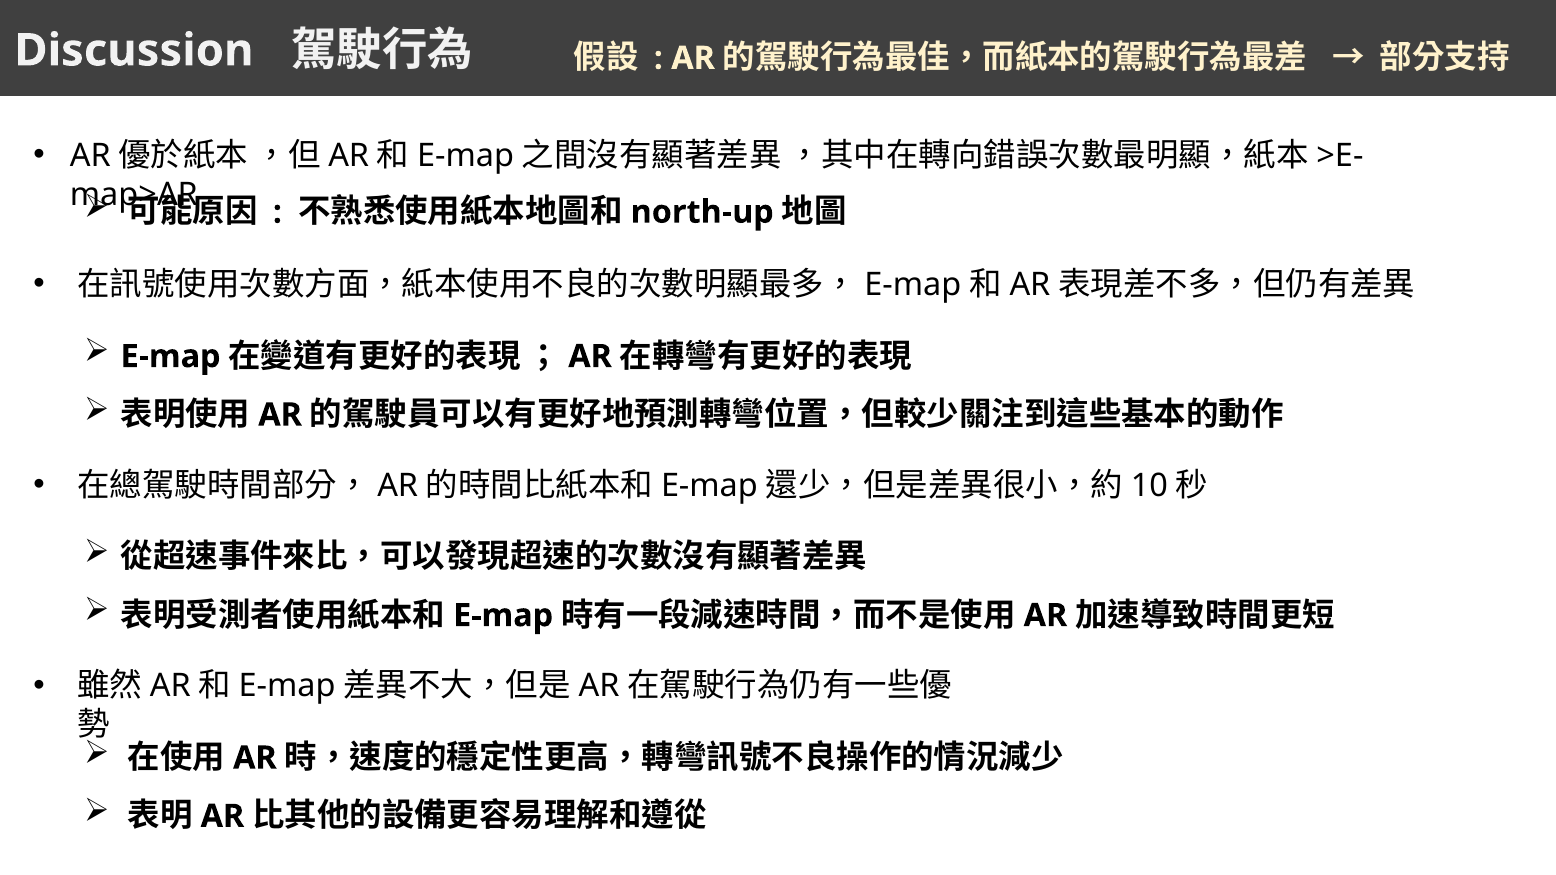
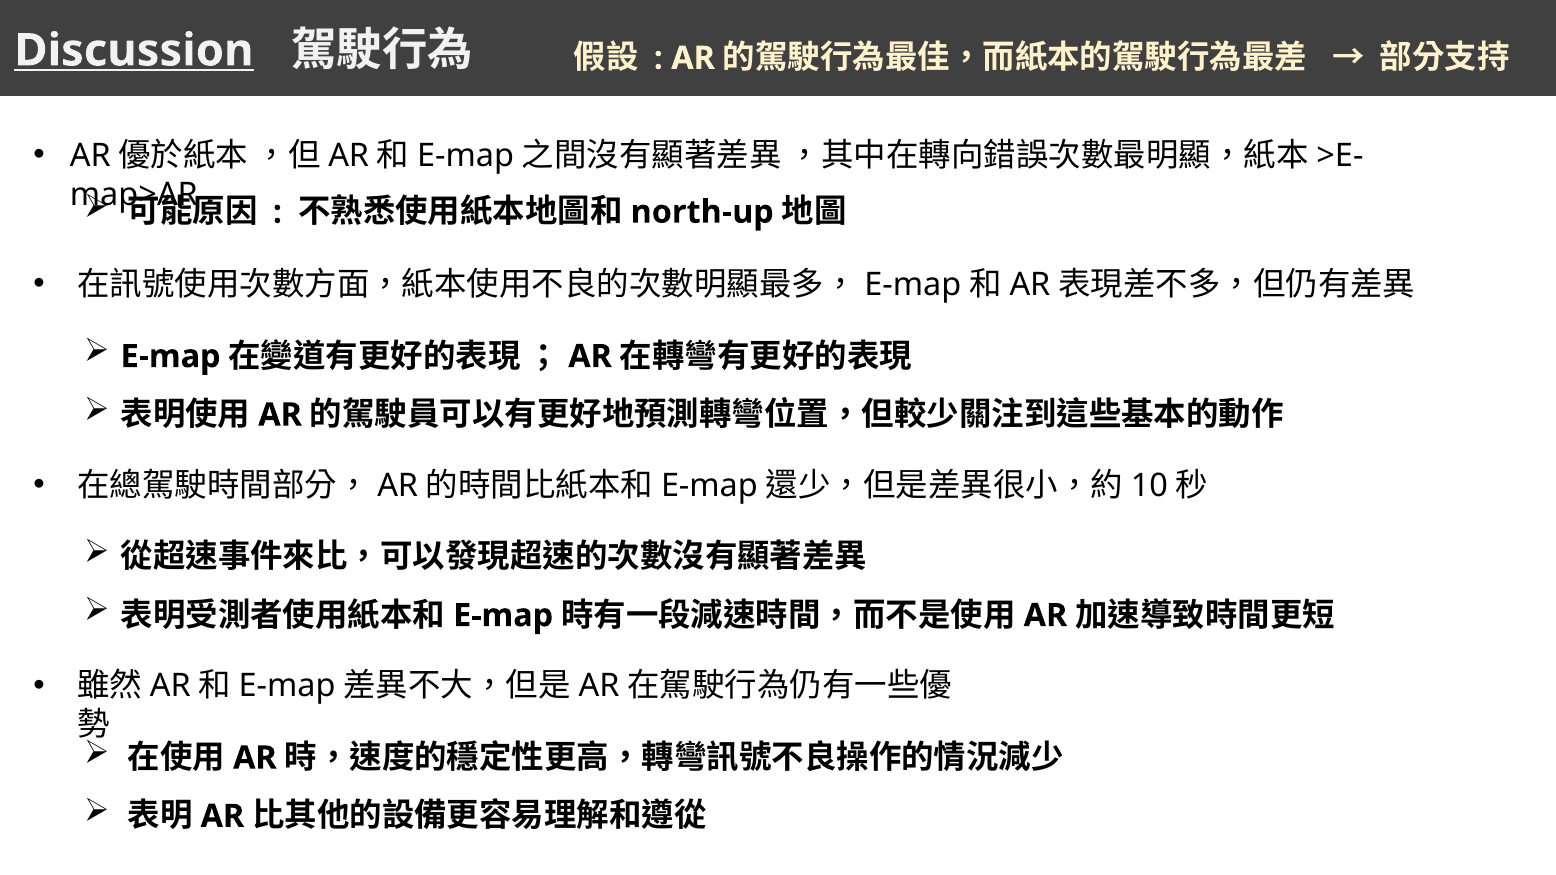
Discussion underline: none -> present (134, 51)
